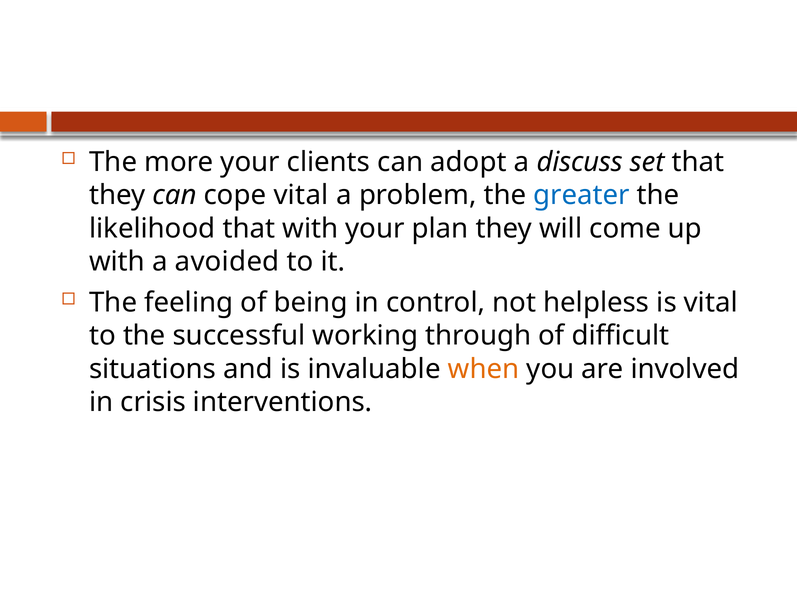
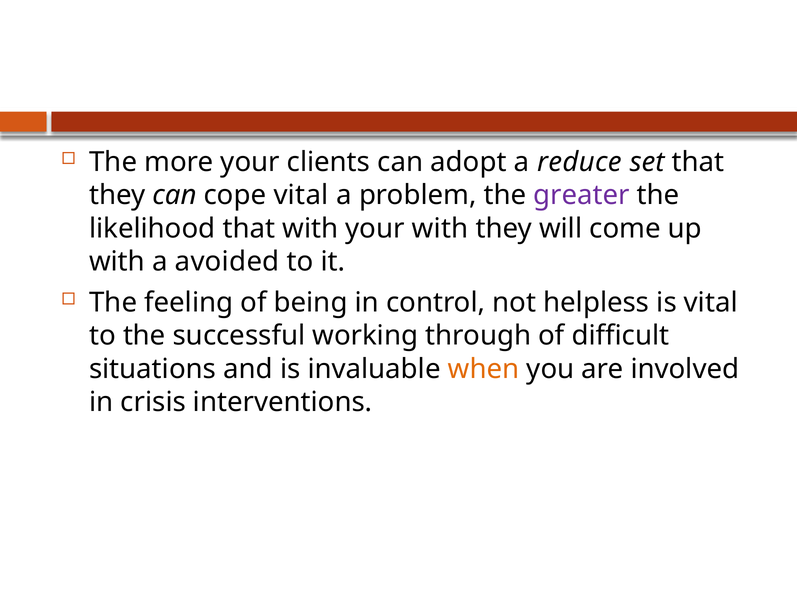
discuss: discuss -> reduce (579, 162)
greater colour: blue -> purple (581, 195)
your plan: plan -> with (440, 228)
